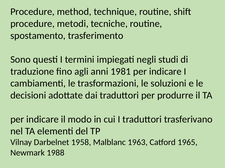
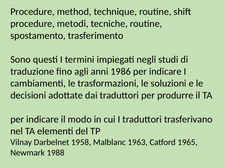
1981: 1981 -> 1986 (121, 72)
